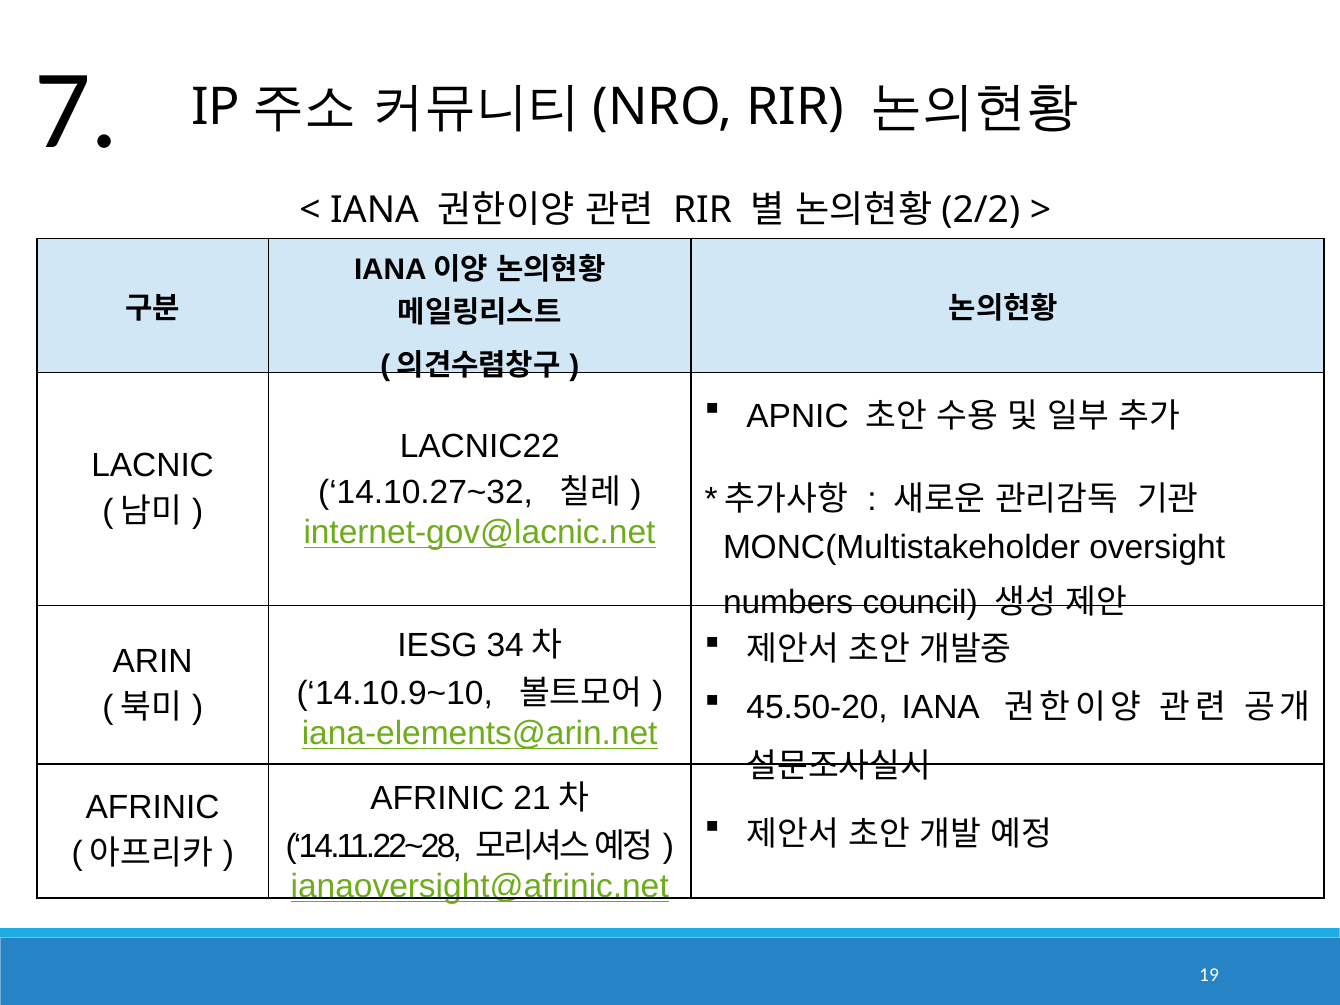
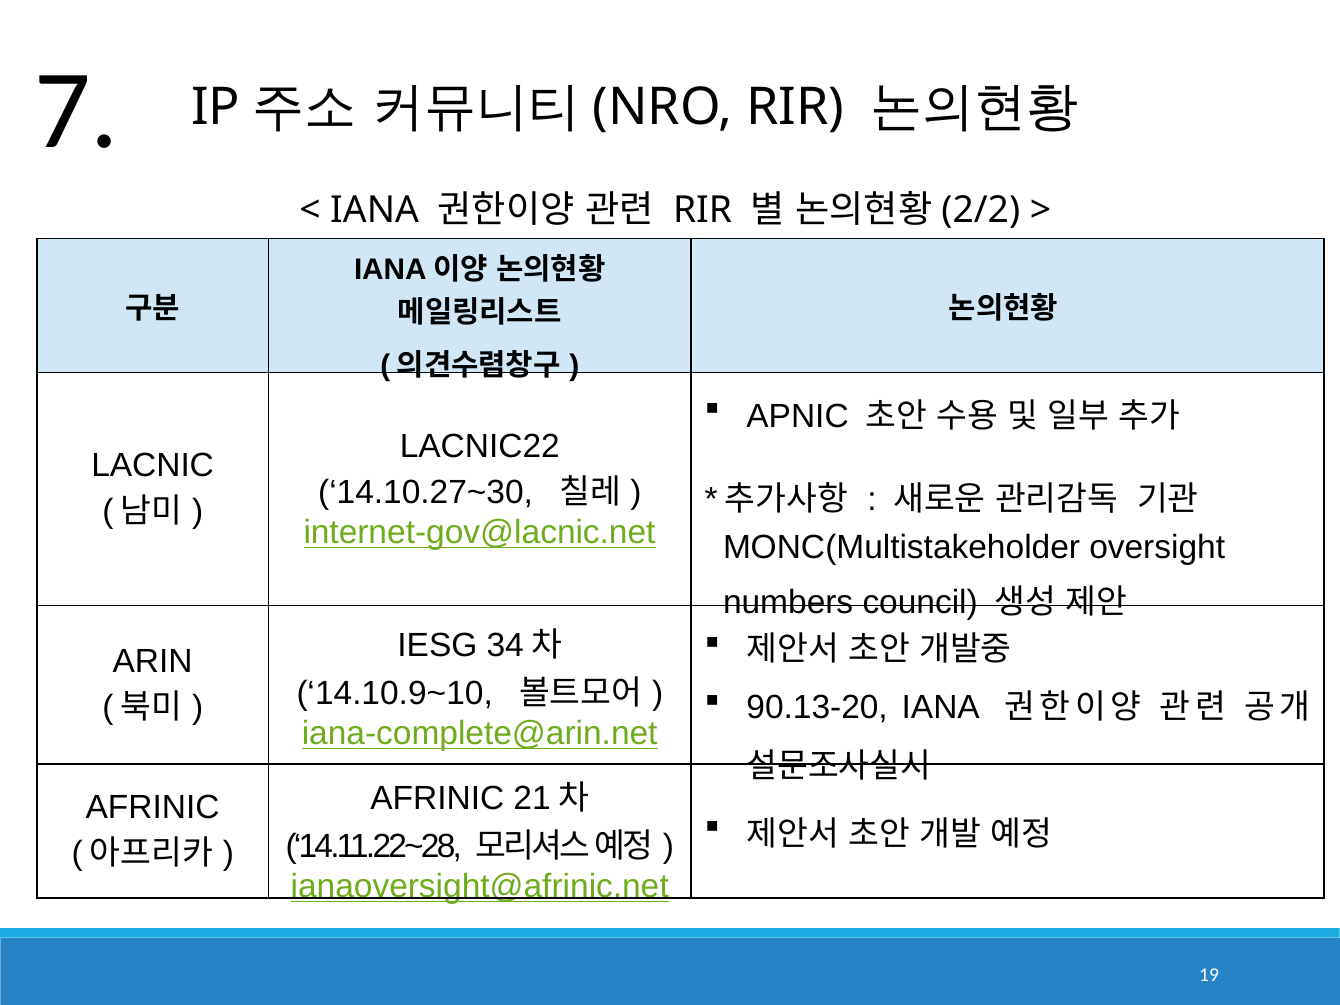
14.10.27~32: 14.10.27~32 -> 14.10.27~30 (426, 493)
45.50-20: 45.50-20 -> 90.13-20 (817, 708)
iana-elements@arin.net: iana-elements@arin.net -> iana-complete@arin.net (480, 734)
